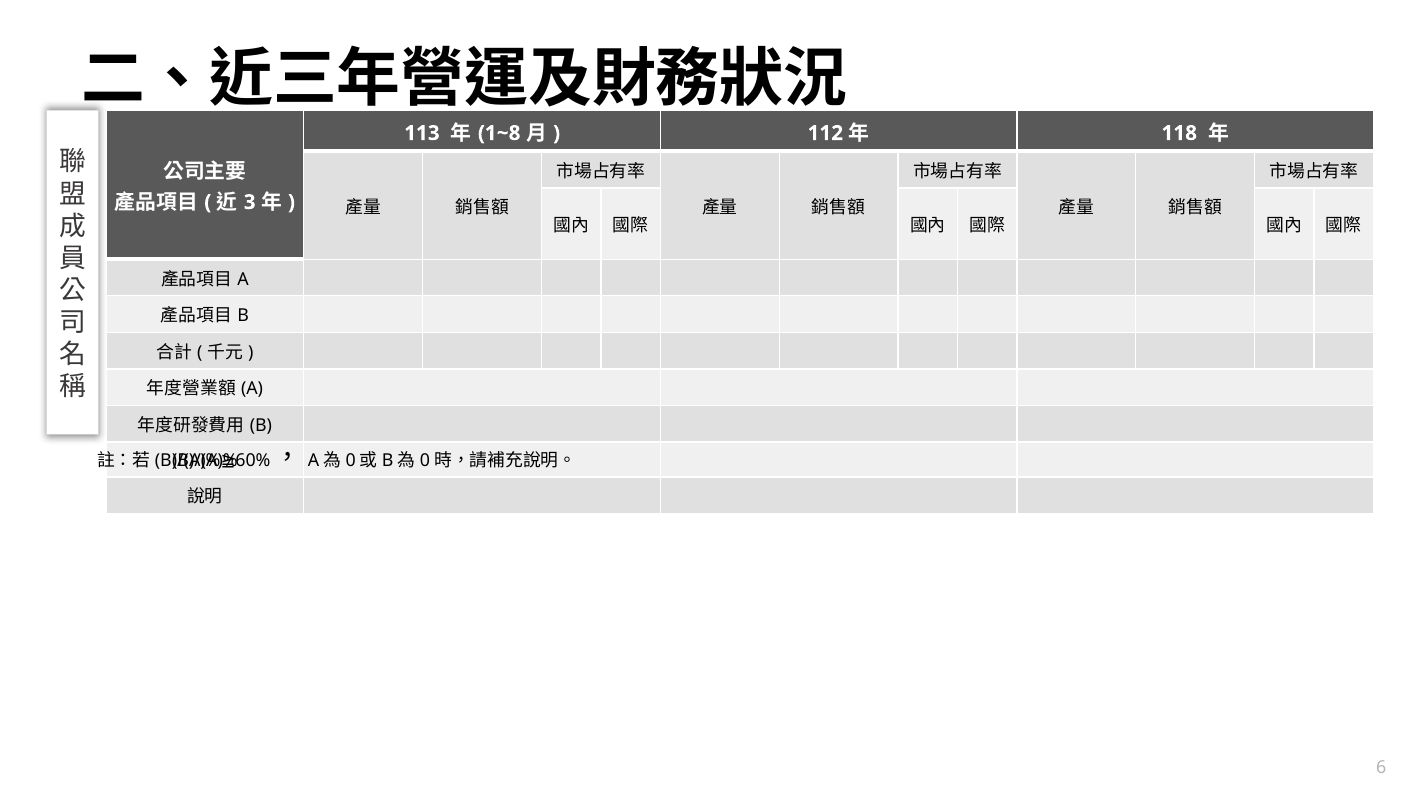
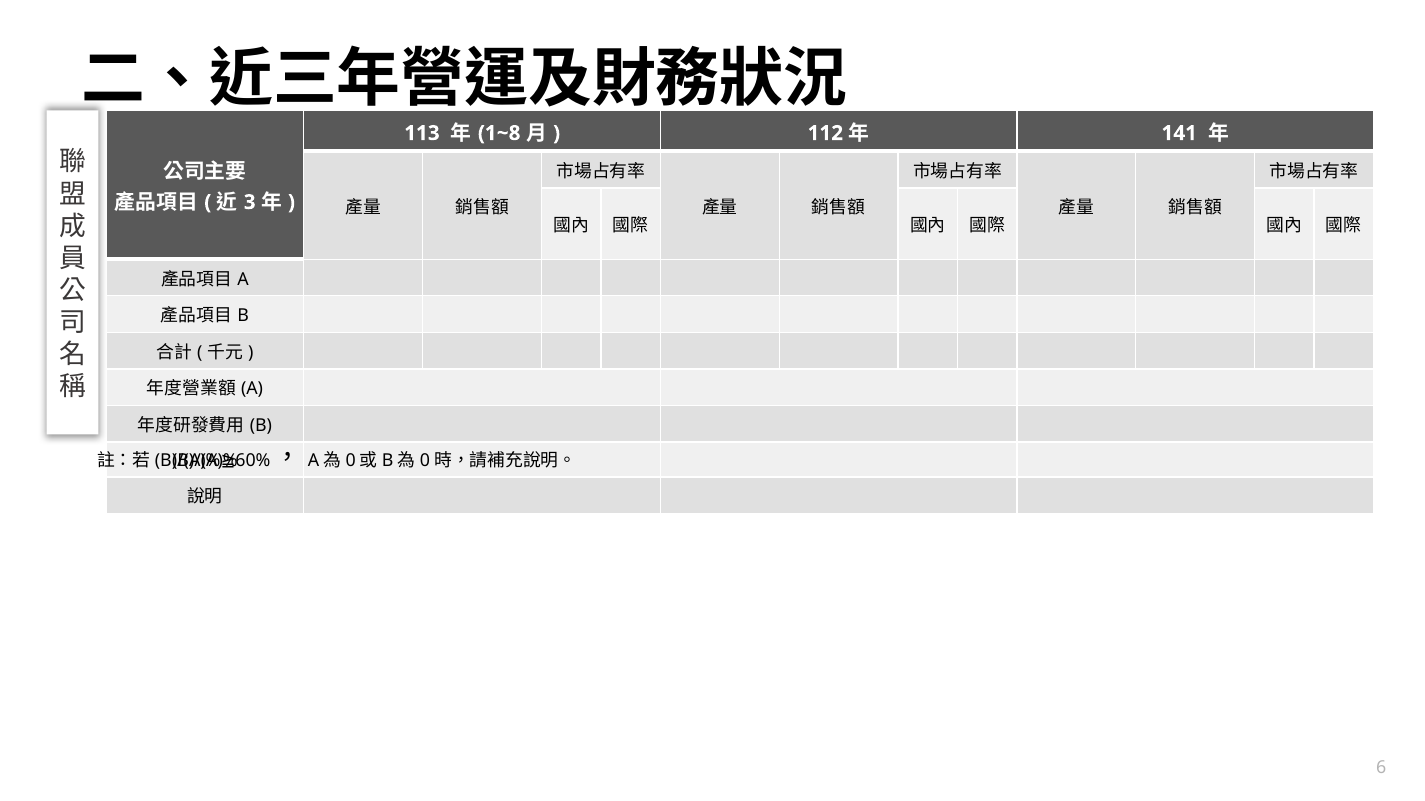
118: 118 -> 141 (1179, 133)
